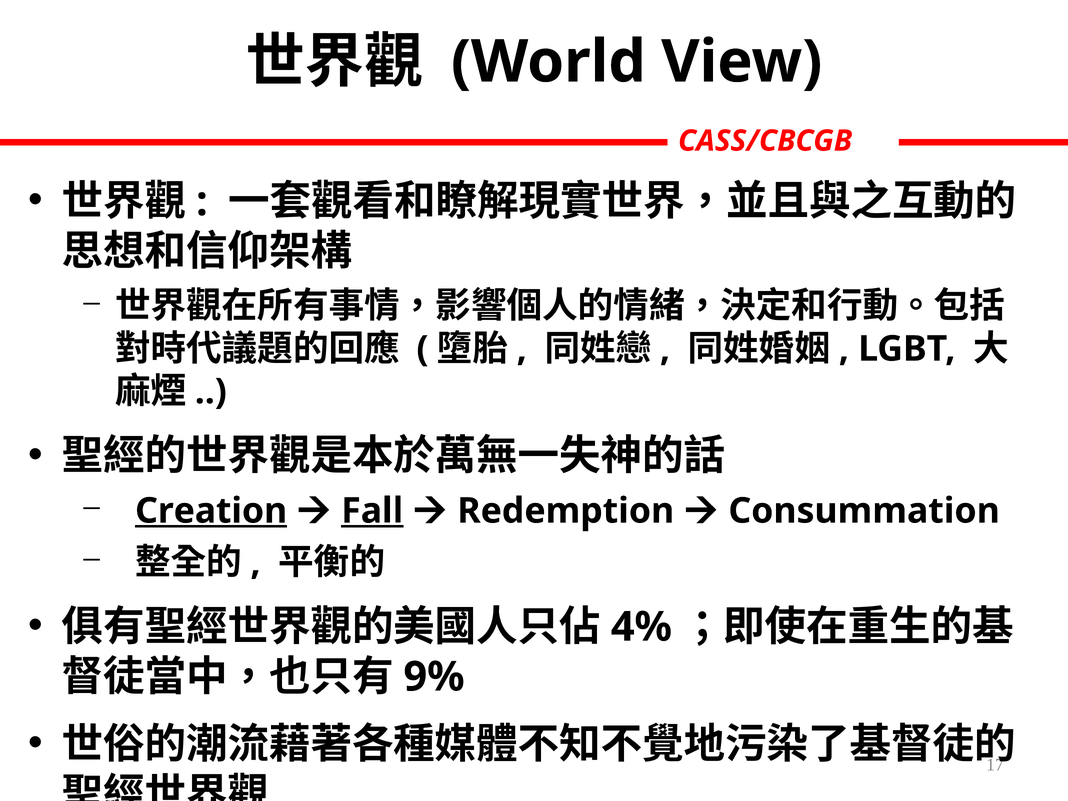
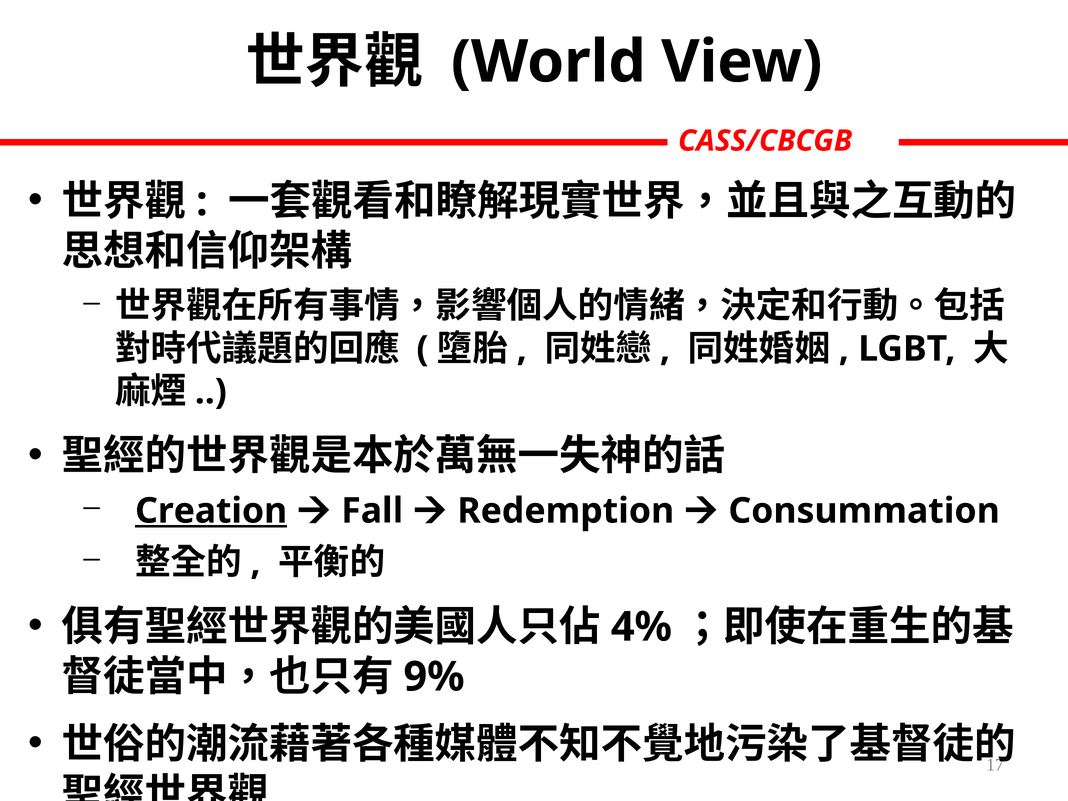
Fall underline: present -> none (372, 511)
